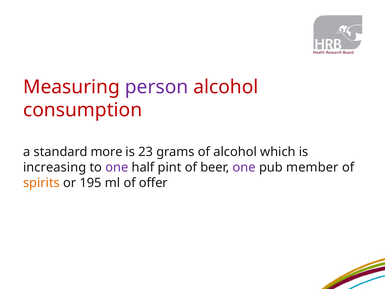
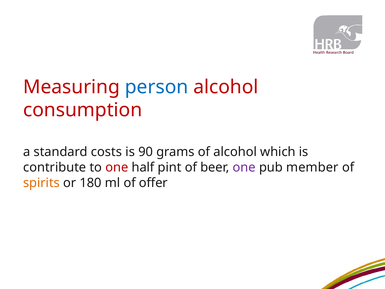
person colour: purple -> blue (157, 87)
more: more -> costs (106, 152)
23: 23 -> 90 (146, 152)
increasing: increasing -> contribute (55, 167)
one colour: purple -> red (117, 167)
195: 195 -> 180 (91, 183)
